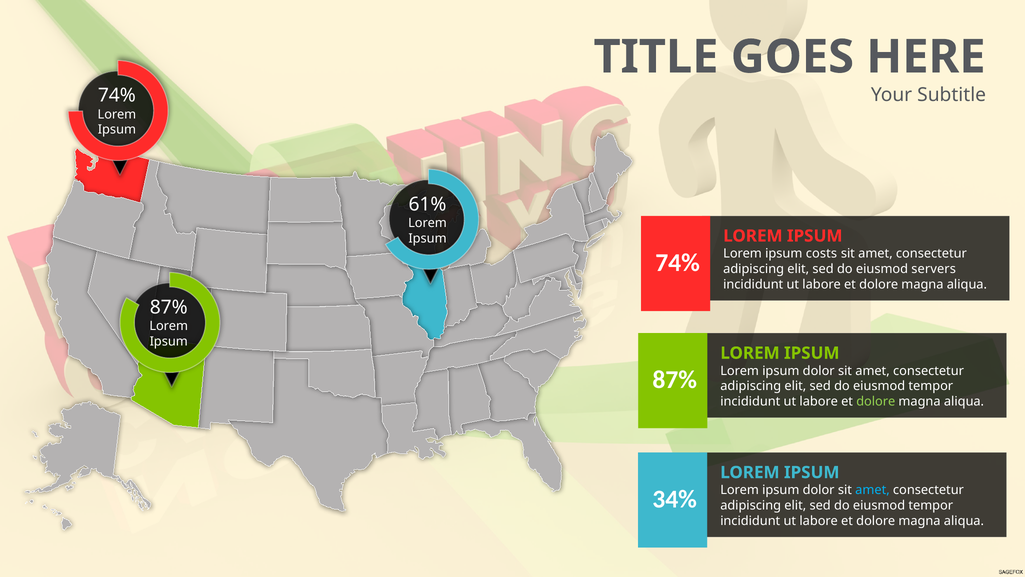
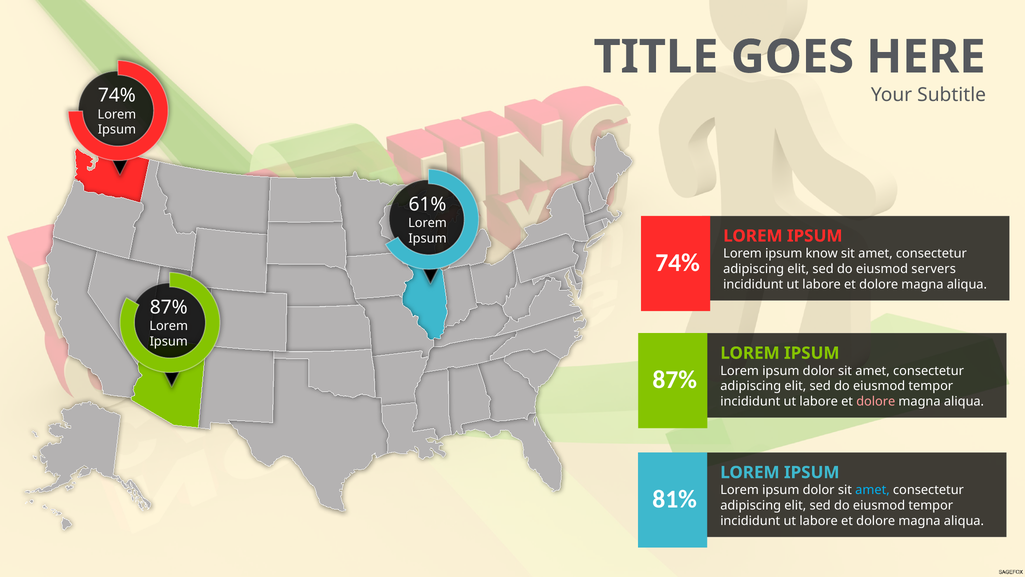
costs: costs -> know (822, 253)
dolore colour: light green -> pink (876, 401)
34%: 34% -> 81% (675, 499)
